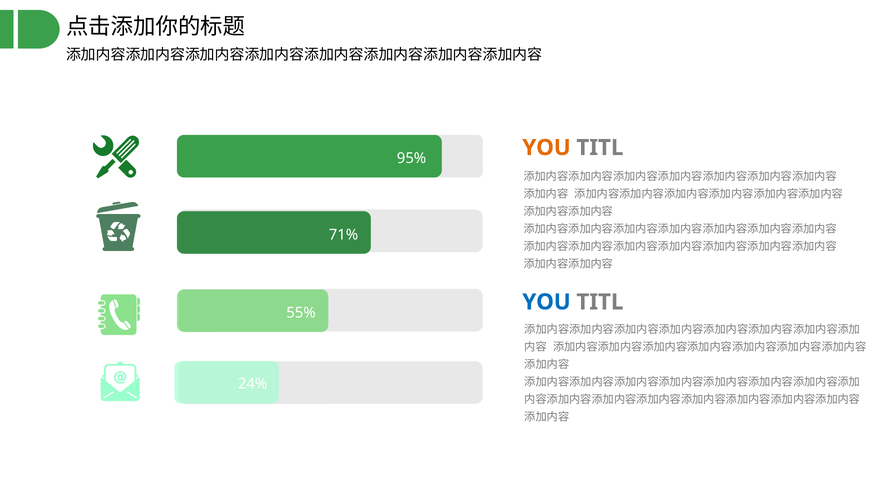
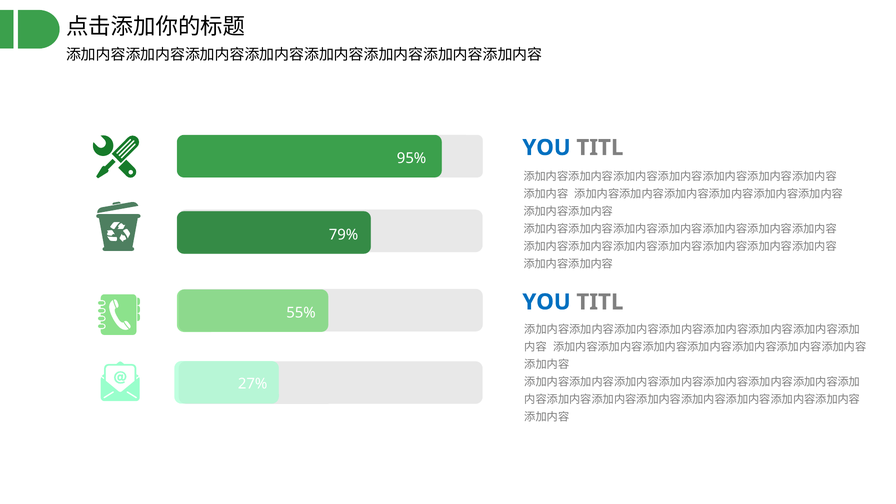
YOU colour: orange -> blue (547, 148)
71%: 71% -> 79% (344, 235)
24%: 24% -> 27% (253, 384)
